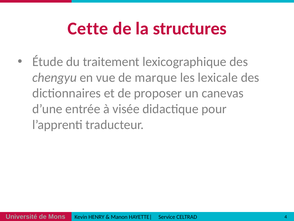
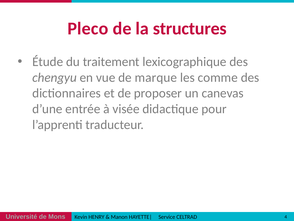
Cette: Cette -> Pleco (88, 28)
lexicale: lexicale -> comme (218, 77)
